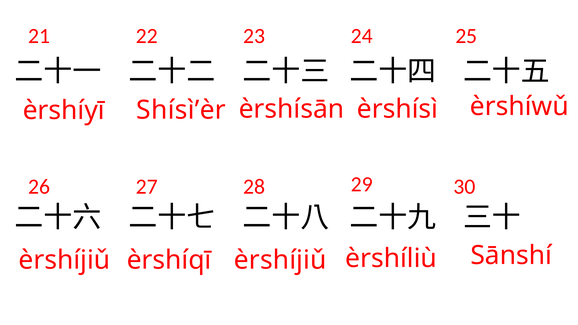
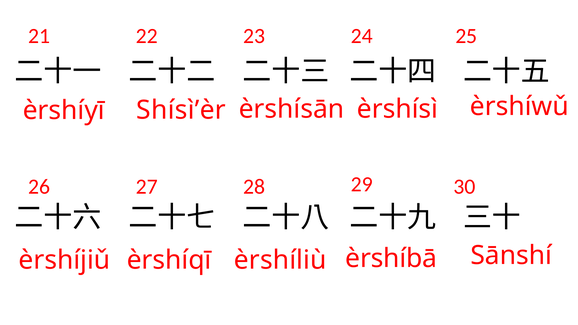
èrshíliù: èrshíliù -> èrshíbā (391, 258)
èrshíjiǔ: èrshíjiǔ -> èrshíliù (280, 260)
